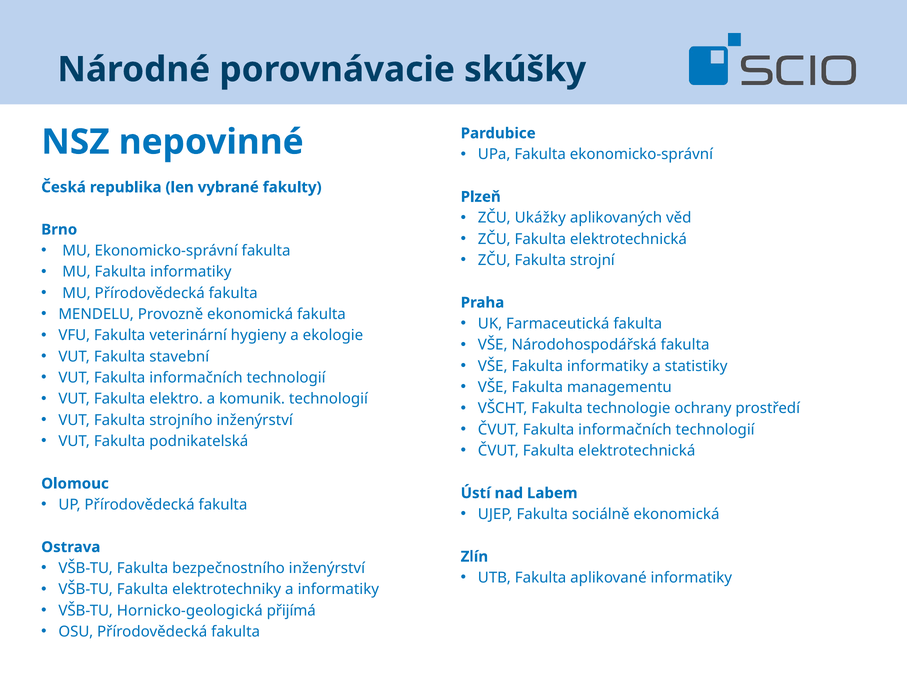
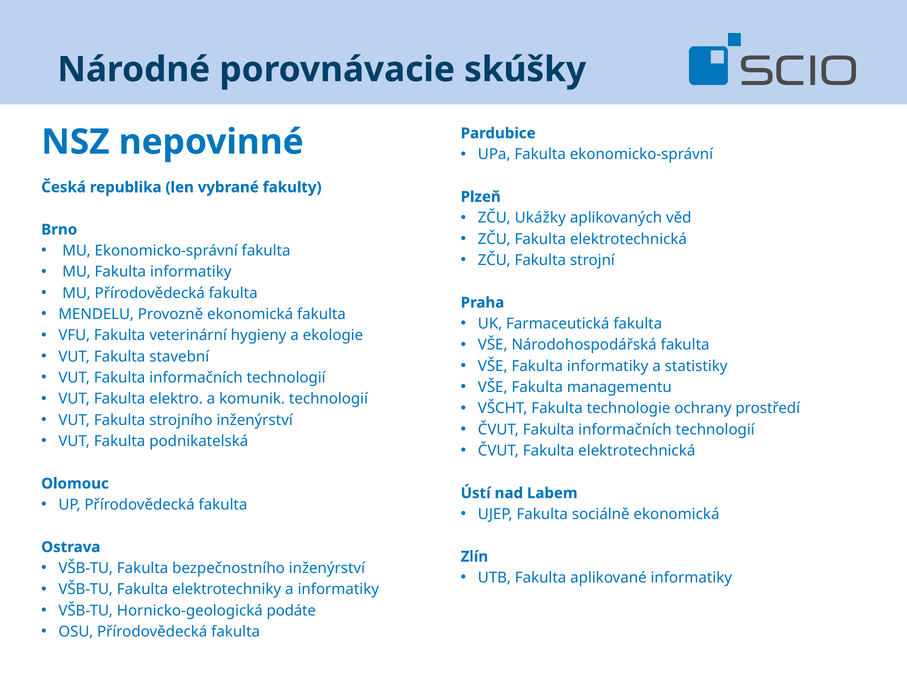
přijímá: přijímá -> podáte (291, 611)
